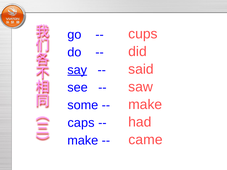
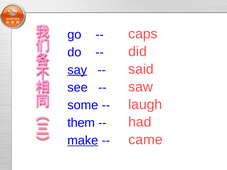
cups: cups -> caps (143, 34)
make: make -> laugh (145, 105)
caps: caps -> them (81, 123)
make underline: none -> present (83, 141)
